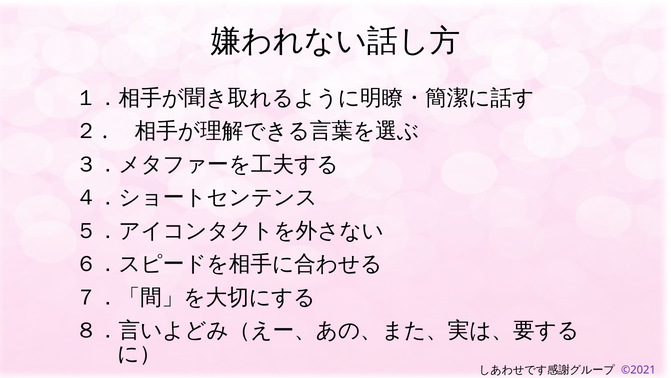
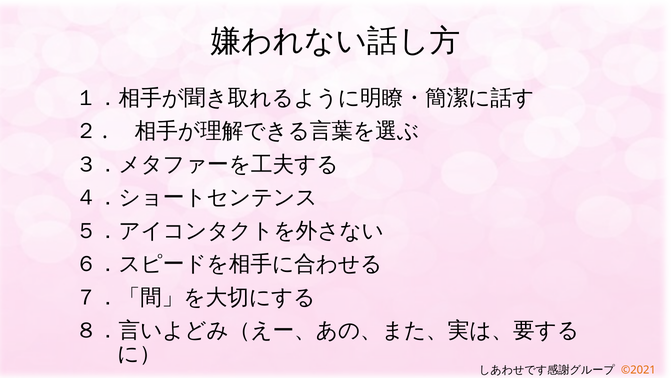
©2021 colour: purple -> orange (638, 370)
